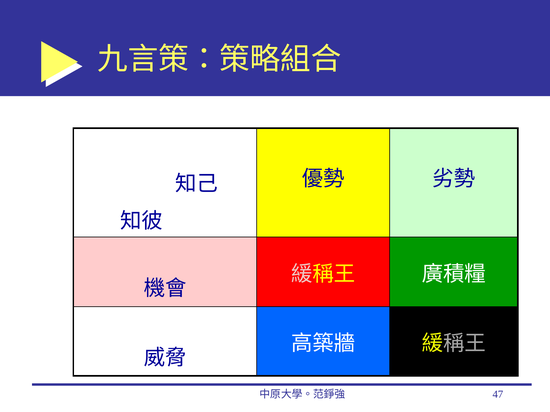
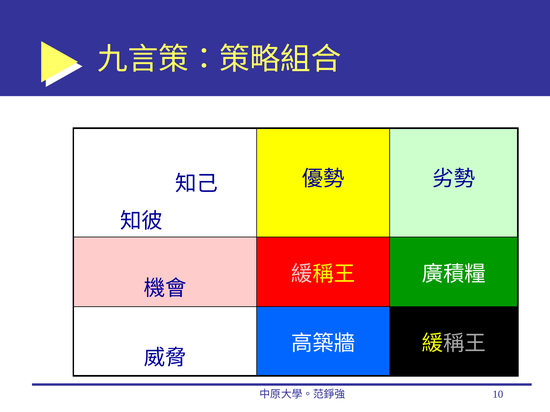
47: 47 -> 10 (498, 395)
